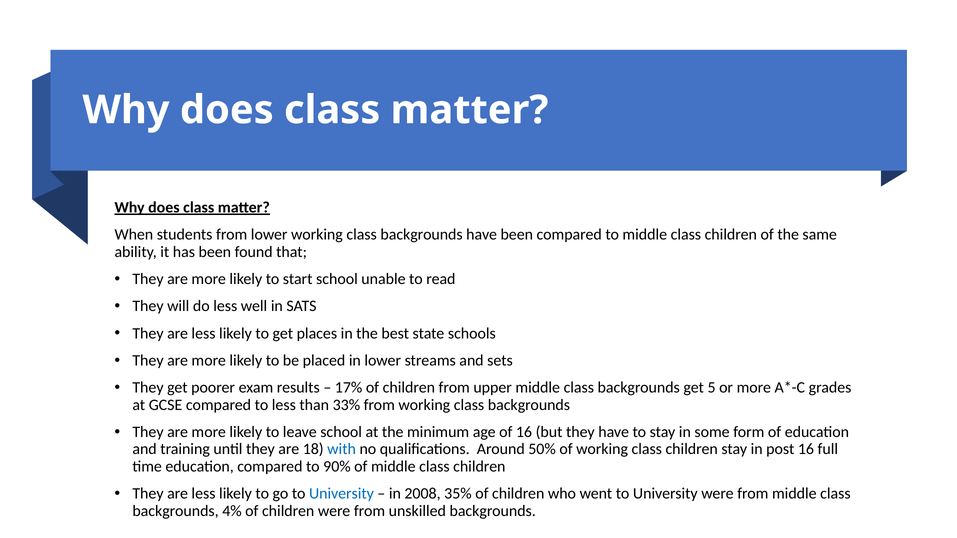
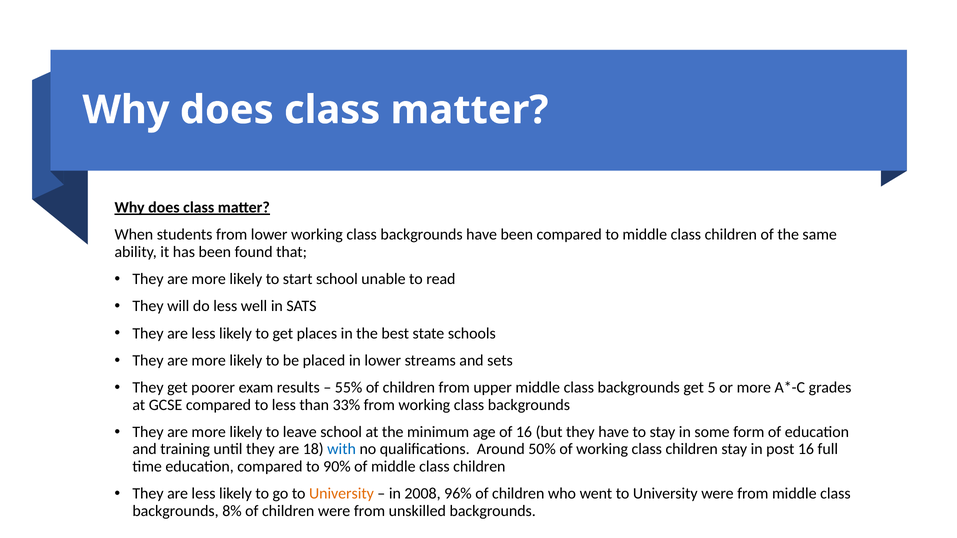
17%: 17% -> 55% (349, 388)
University colour: blue -> orange (341, 494)
35%: 35% -> 96% (458, 494)
4%: 4% -> 8% (232, 511)
